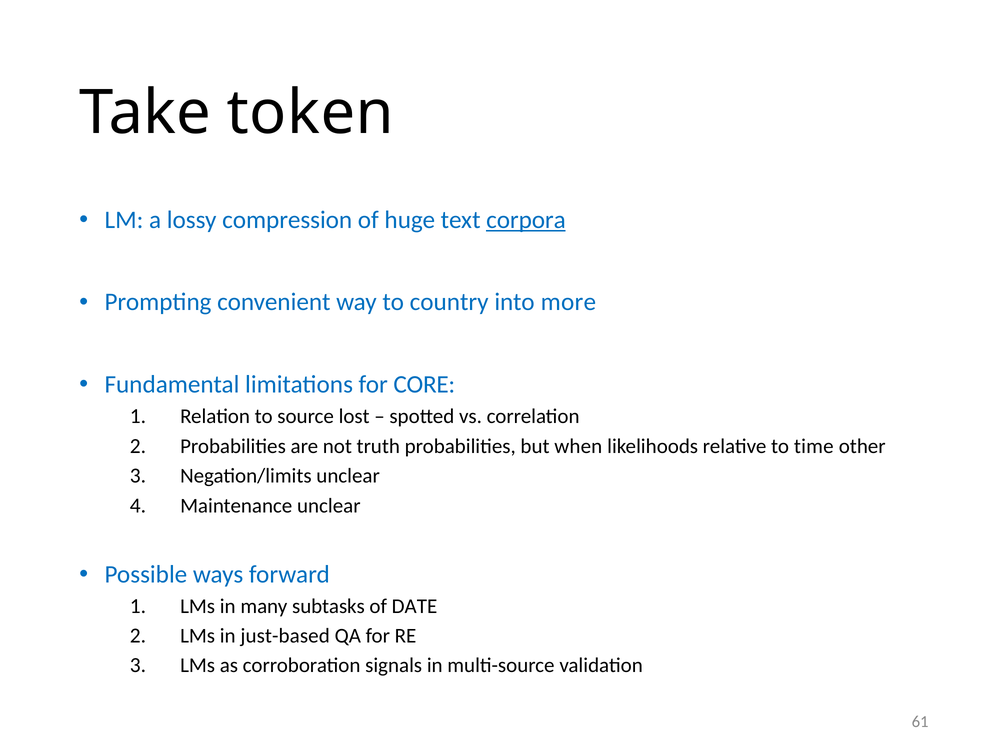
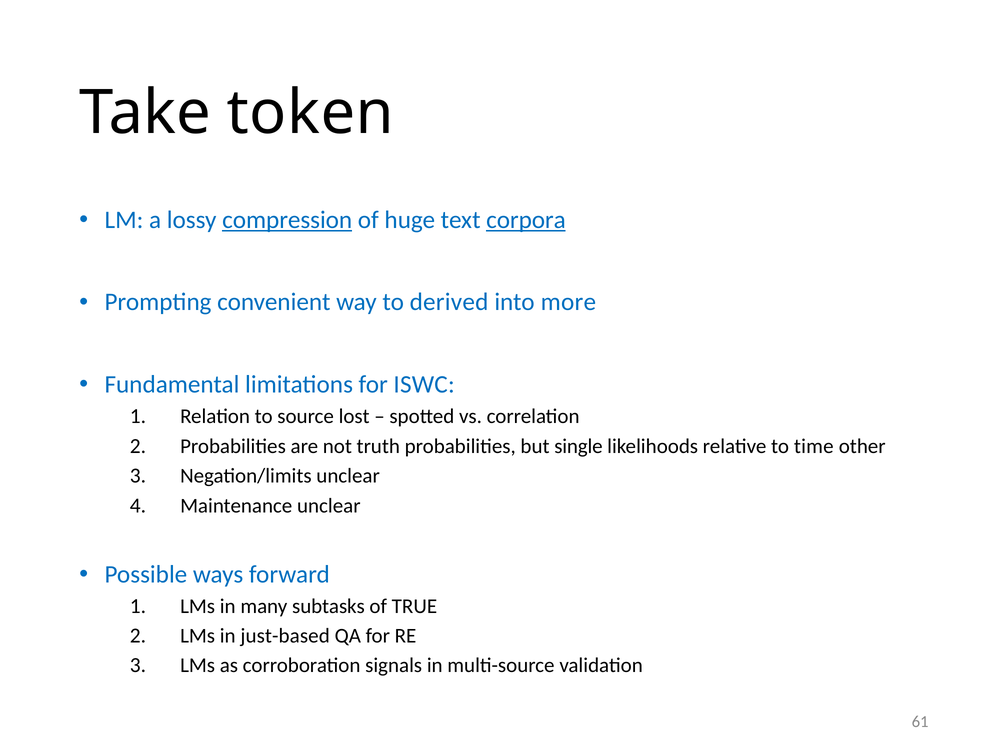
compression underline: none -> present (287, 220)
country: country -> derived (449, 302)
CORE: CORE -> ISWC (424, 385)
when: when -> single (578, 446)
DATE: DATE -> TRUE (414, 606)
